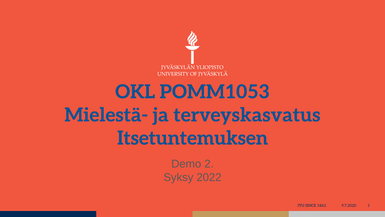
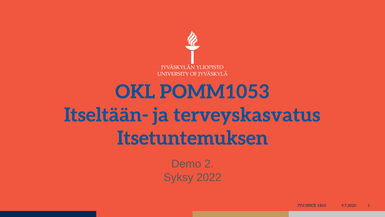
Mielestä-: Mielestä- -> Itseltään- (106, 115)
